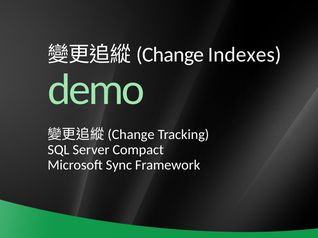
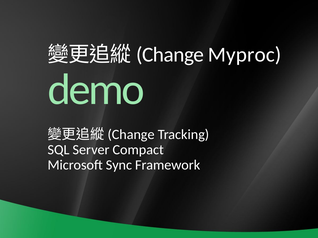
Indexes: Indexes -> Myproc (245, 55)
